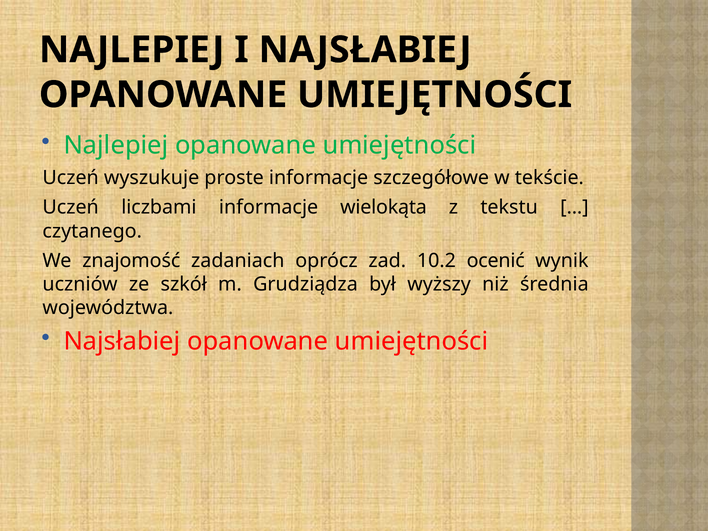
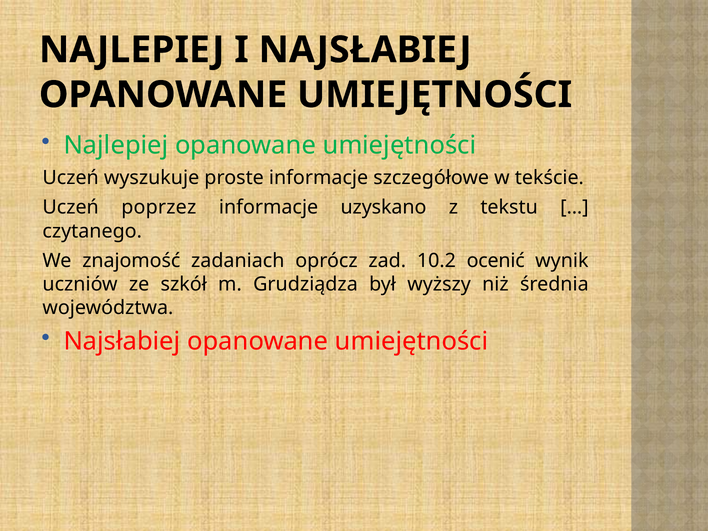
liczbami: liczbami -> poprzez (159, 207)
wielokąta: wielokąta -> uzyskano (383, 207)
